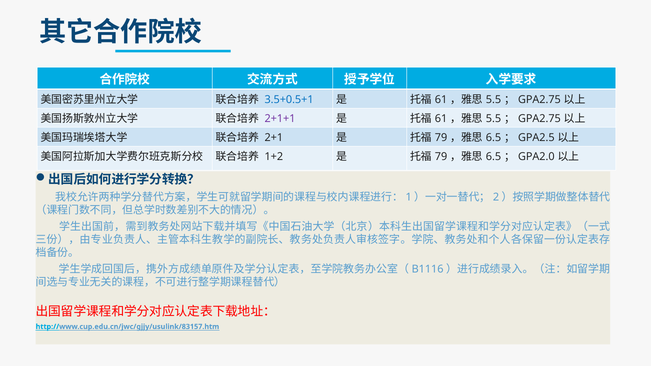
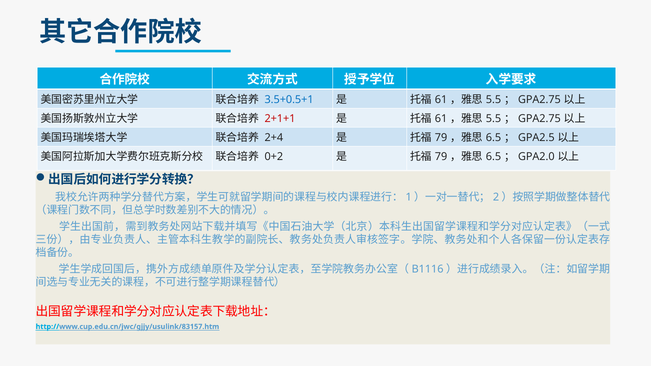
2+1+1 colour: purple -> red (280, 119)
2+1: 2+1 -> 2+4 (274, 138)
1+2: 1+2 -> 0+2 (274, 157)
